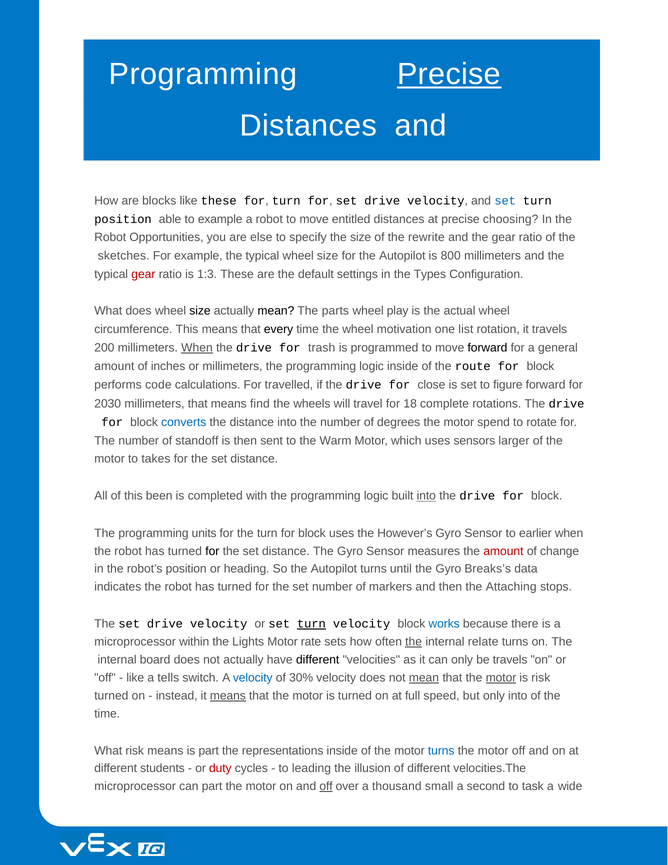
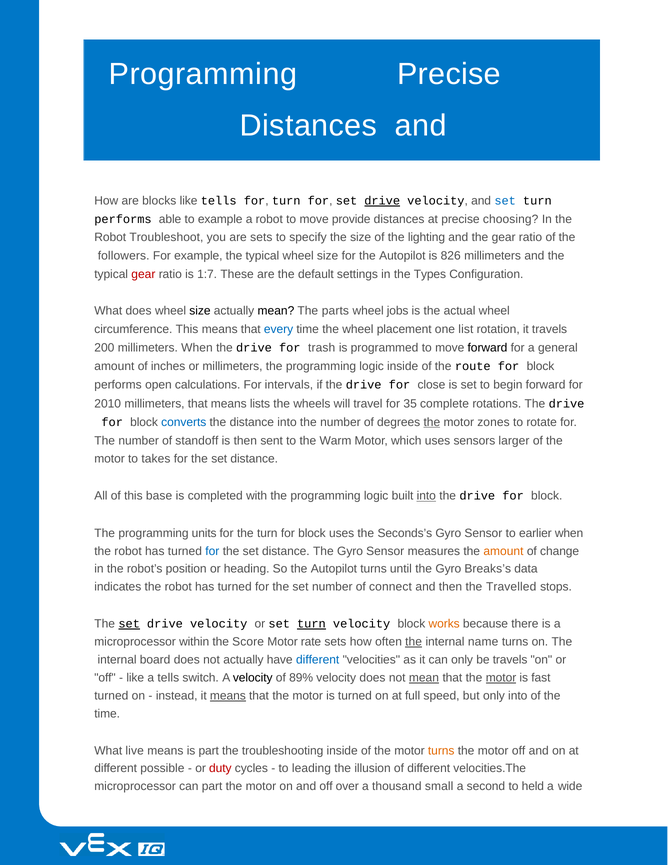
Precise underline: present -> none (449, 74)
like these: these -> tells (219, 201)
drive underline: none -> present (382, 201)
position: position -> performs (123, 219)
entitled: entitled -> provide (351, 219)
Opportunities: Opportunities -> Troubleshoot (166, 237)
are else: else -> sets (261, 237)
rewrite: rewrite -> lighting (426, 237)
sketches: sketches -> followers (124, 256)
800: 800 -> 826 (451, 256)
1:3: 1:3 -> 1:7 (207, 274)
play: play -> jobs (398, 310)
every colour: black -> blue (279, 329)
motivation: motivation -> placement (404, 329)
When underline: present -> none (197, 348)
code: code -> open (158, 385)
travelled: travelled -> intervals (289, 385)
figure: figure -> begin (508, 385)
2030: 2030 -> 2010 (108, 403)
find: find -> lists (260, 403)
18: 18 -> 35 (410, 403)
the underline: none -> present (432, 422)
spend: spend -> zones (493, 422)
been: been -> base (159, 496)
However’s: However’s -> Seconds’s (405, 533)
for colour: black -> blue (212, 551)
amount colour: red -> orange (503, 551)
markers: markers -> connect (390, 586)
Attaching: Attaching -> Travelled (511, 586)
set underline: none -> present (129, 623)
works colour: blue -> orange (444, 623)
Lights: Lights -> Score (248, 641)
relate: relate -> name (483, 641)
different colour: black -> blue (318, 659)
velocity colour: blue -> black (253, 677)
30%: 30% -> 89% (301, 677)
is risk: risk -> fast (541, 677)
What risk: risk -> live (135, 750)
representations: representations -> troubleshooting (283, 750)
turns colour: blue -> orange (441, 750)
students: students -> possible (162, 768)
off underline: present -> none (326, 786)
task: task -> held (533, 786)
